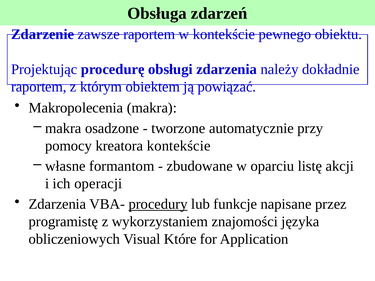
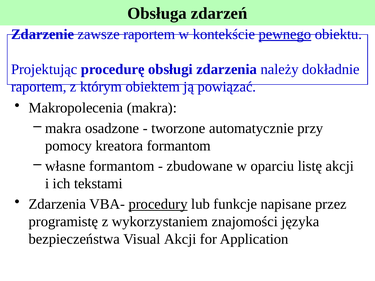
pewnego underline: none -> present (285, 34)
kreatora kontekście: kontekście -> formantom (179, 146)
operacji: operacji -> tekstami (98, 184)
obliczeniowych: obliczeniowych -> bezpieczeństwa (74, 239)
Visual Które: Które -> Akcji (180, 239)
